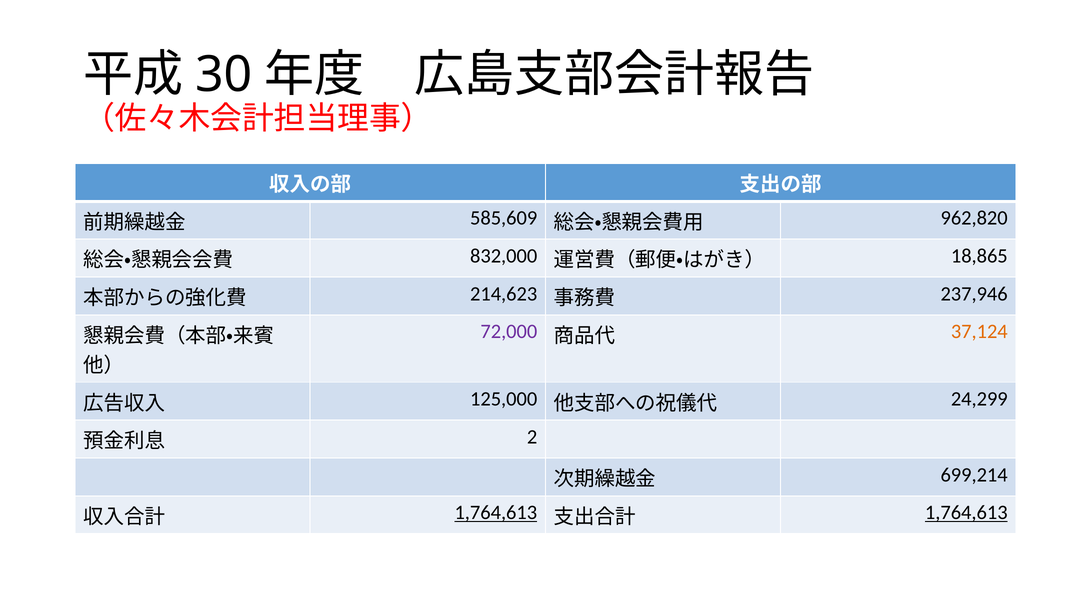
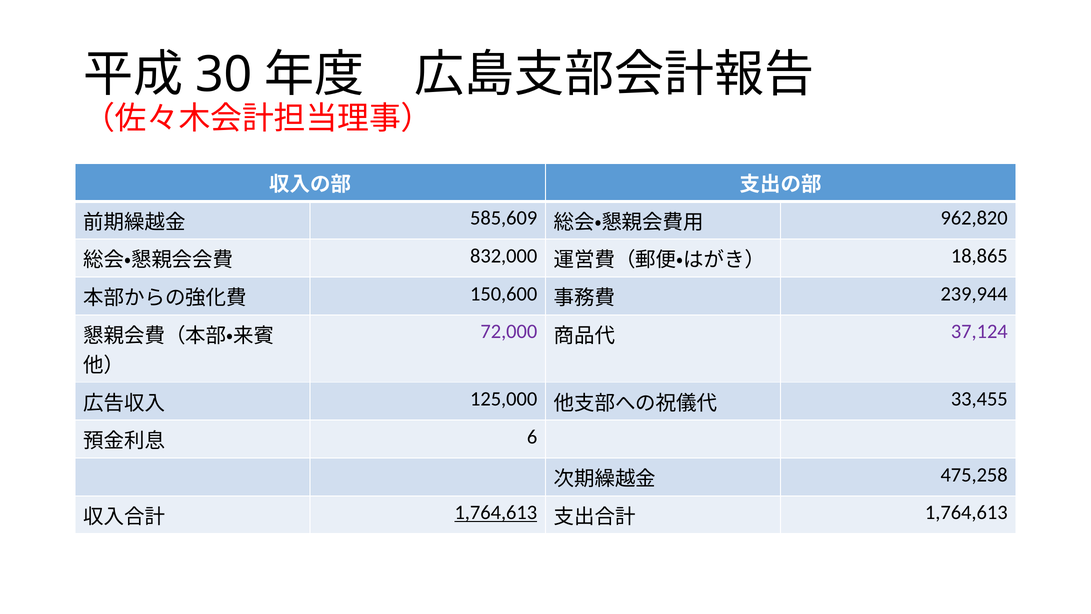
214,623: 214,623 -> 150,600 (504, 294)
237,946: 237,946 -> 239,944 (974, 294)
37,124 colour: orange -> purple (979, 331)
24,299: 24,299 -> 33,455 (979, 399)
2: 2 -> 6 (532, 437)
699,214: 699,214 -> 475,258 (974, 475)
1,764,613 underline: present -> none (966, 512)
